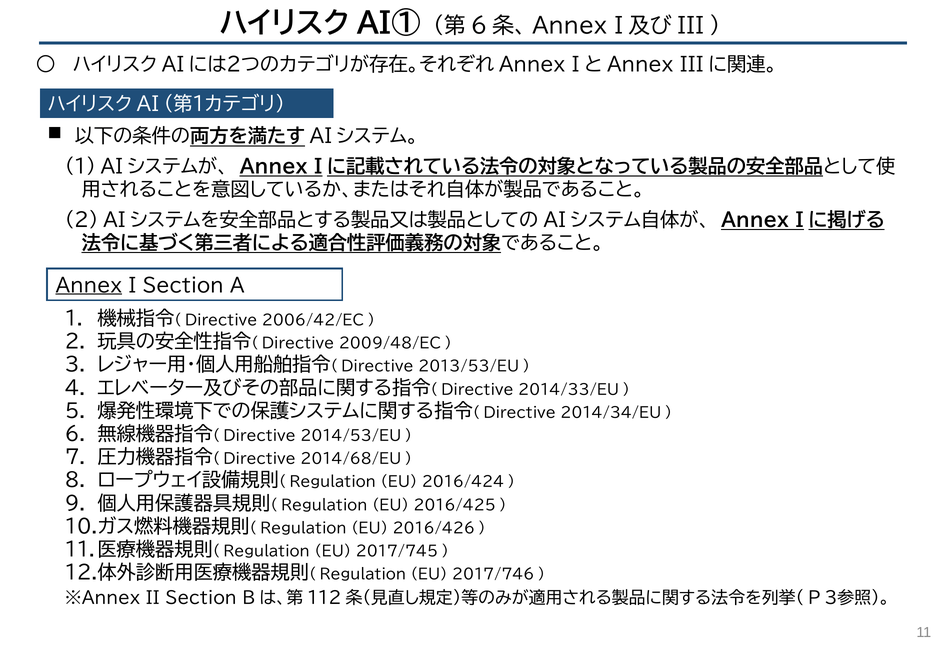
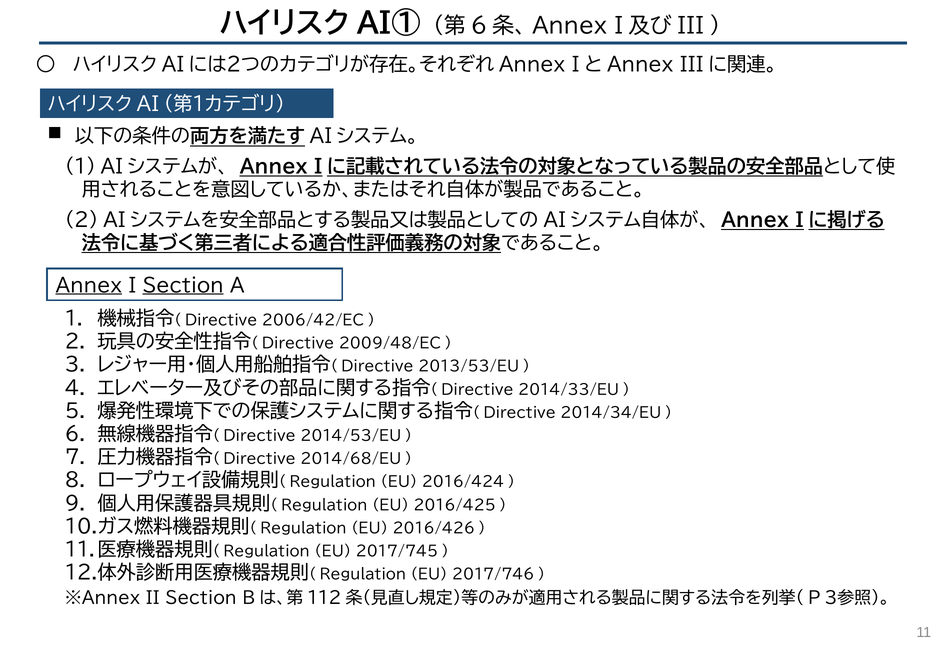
Section underline: none -> present (183, 286)
